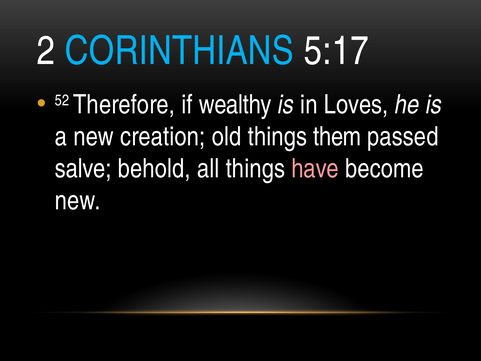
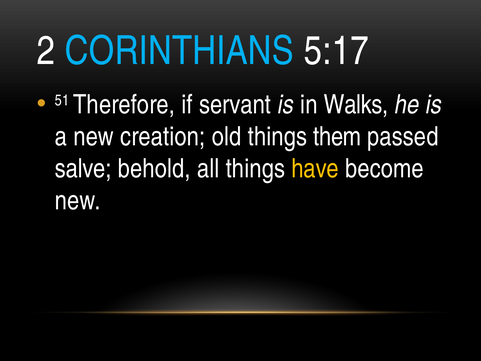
52: 52 -> 51 (62, 100)
wealthy: wealthy -> servant (235, 104)
Loves: Loves -> Walks (356, 104)
have colour: pink -> yellow (315, 169)
